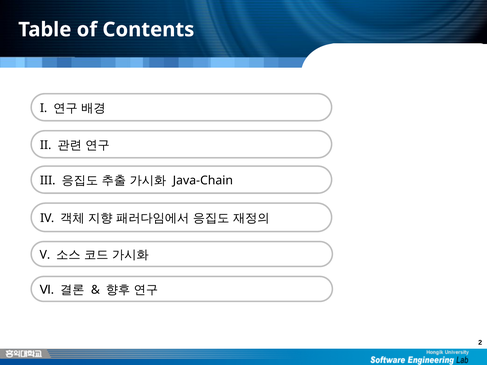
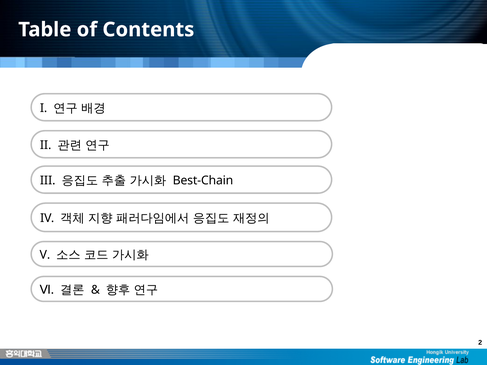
Java-Chain: Java-Chain -> Best-Chain (203, 181)
